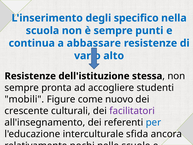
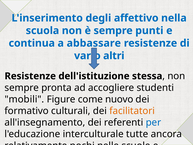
specifico: specifico -> affettivo (136, 18)
alto: alto -> altri (114, 56)
crescente: crescente -> formativo (27, 111)
facilitatori colour: purple -> orange (132, 111)
sfida: sfida -> tutte (137, 134)
